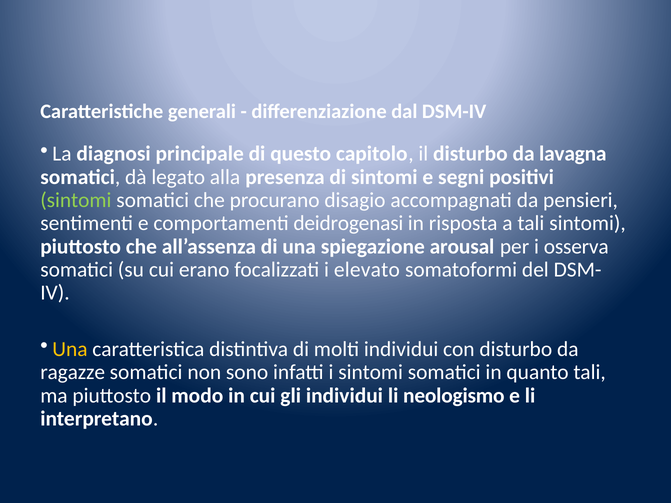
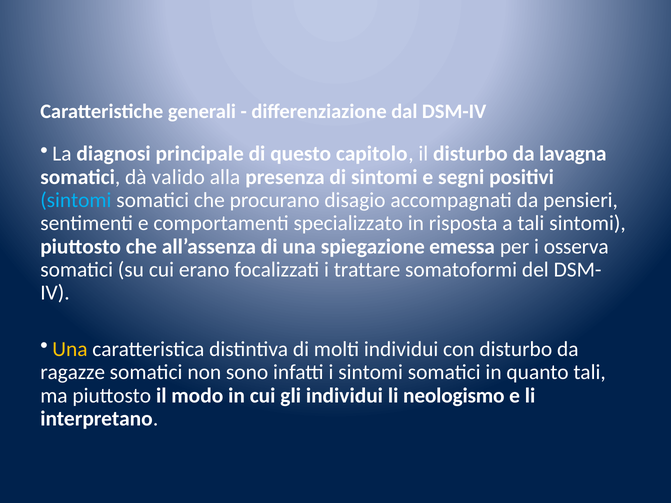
legato: legato -> valido (178, 177)
sintomi colour: light green -> light blue (76, 200)
deidrogenasi: deidrogenasi -> specializzato (348, 223)
arousal: arousal -> emessa (462, 247)
elevato: elevato -> trattare (367, 270)
